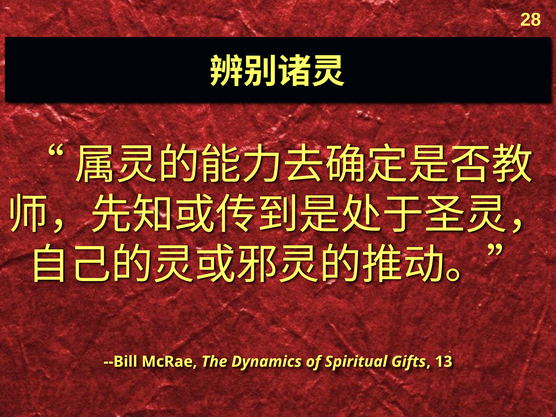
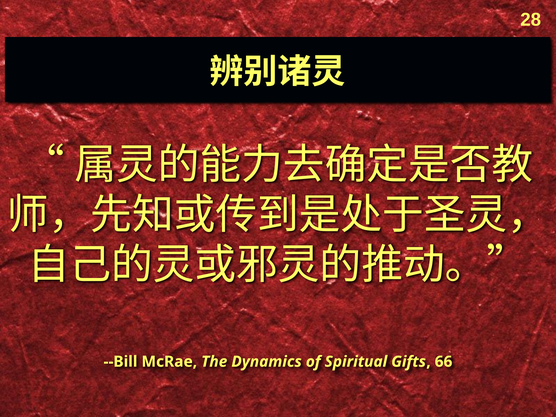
13: 13 -> 66 (444, 362)
